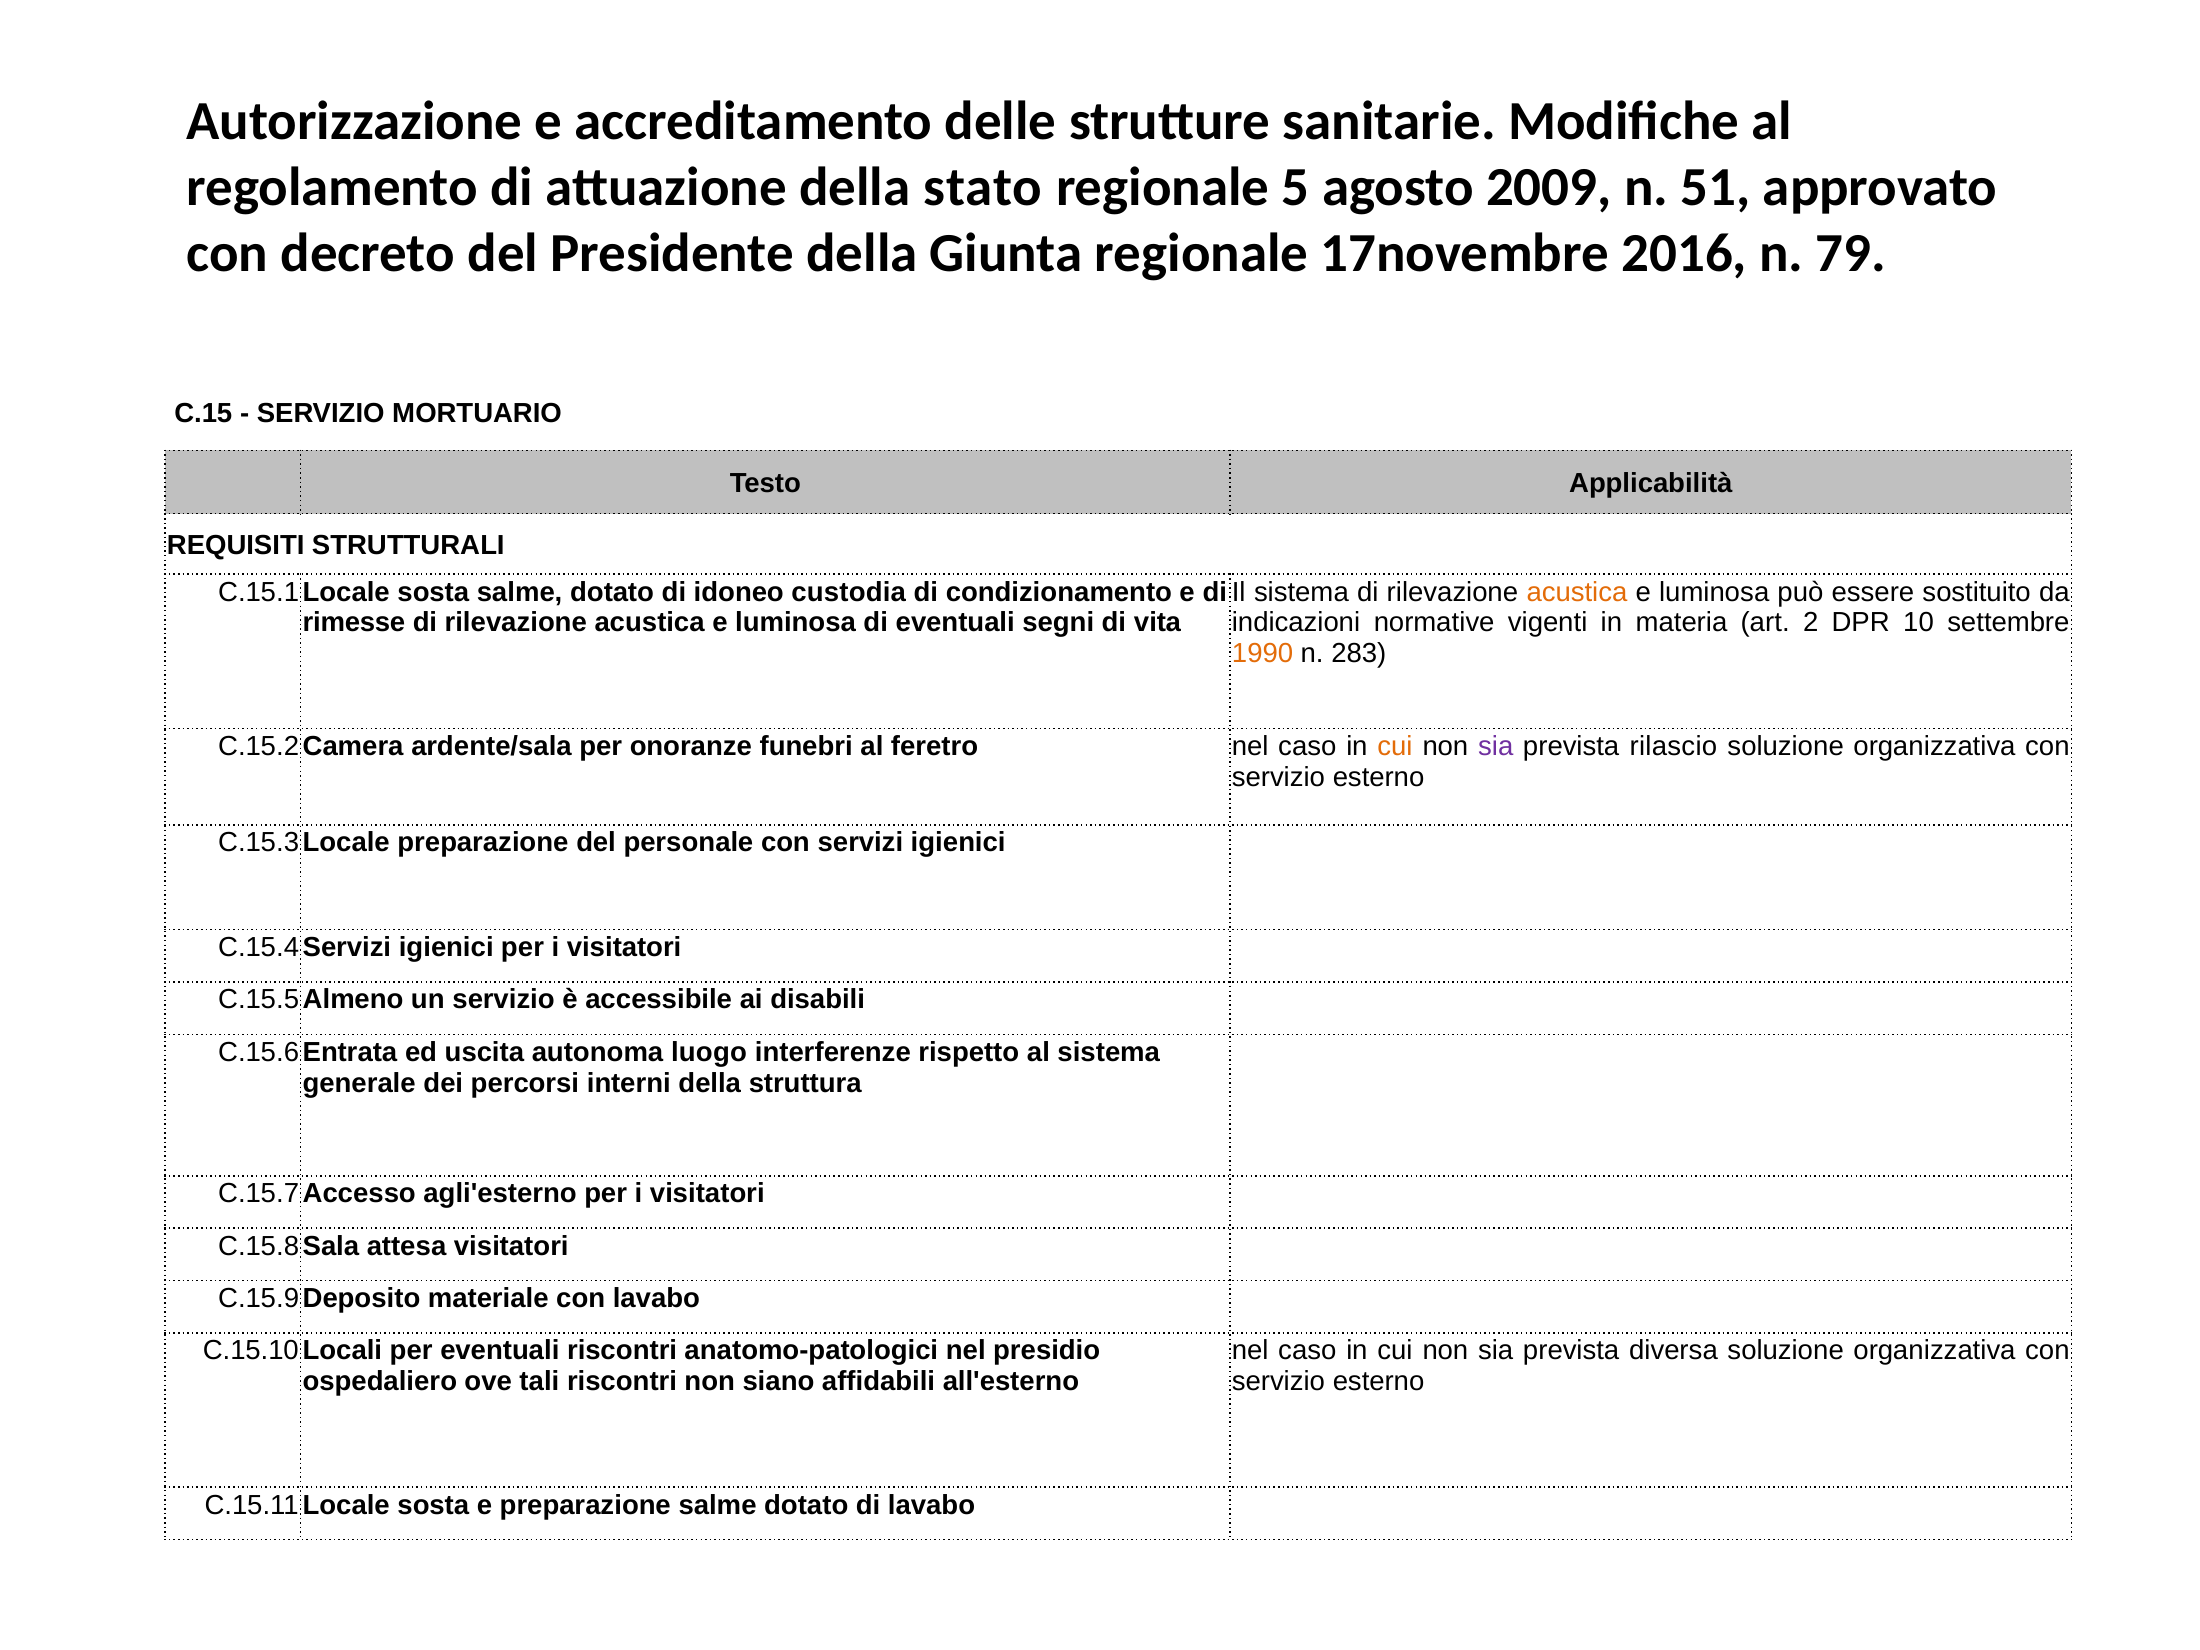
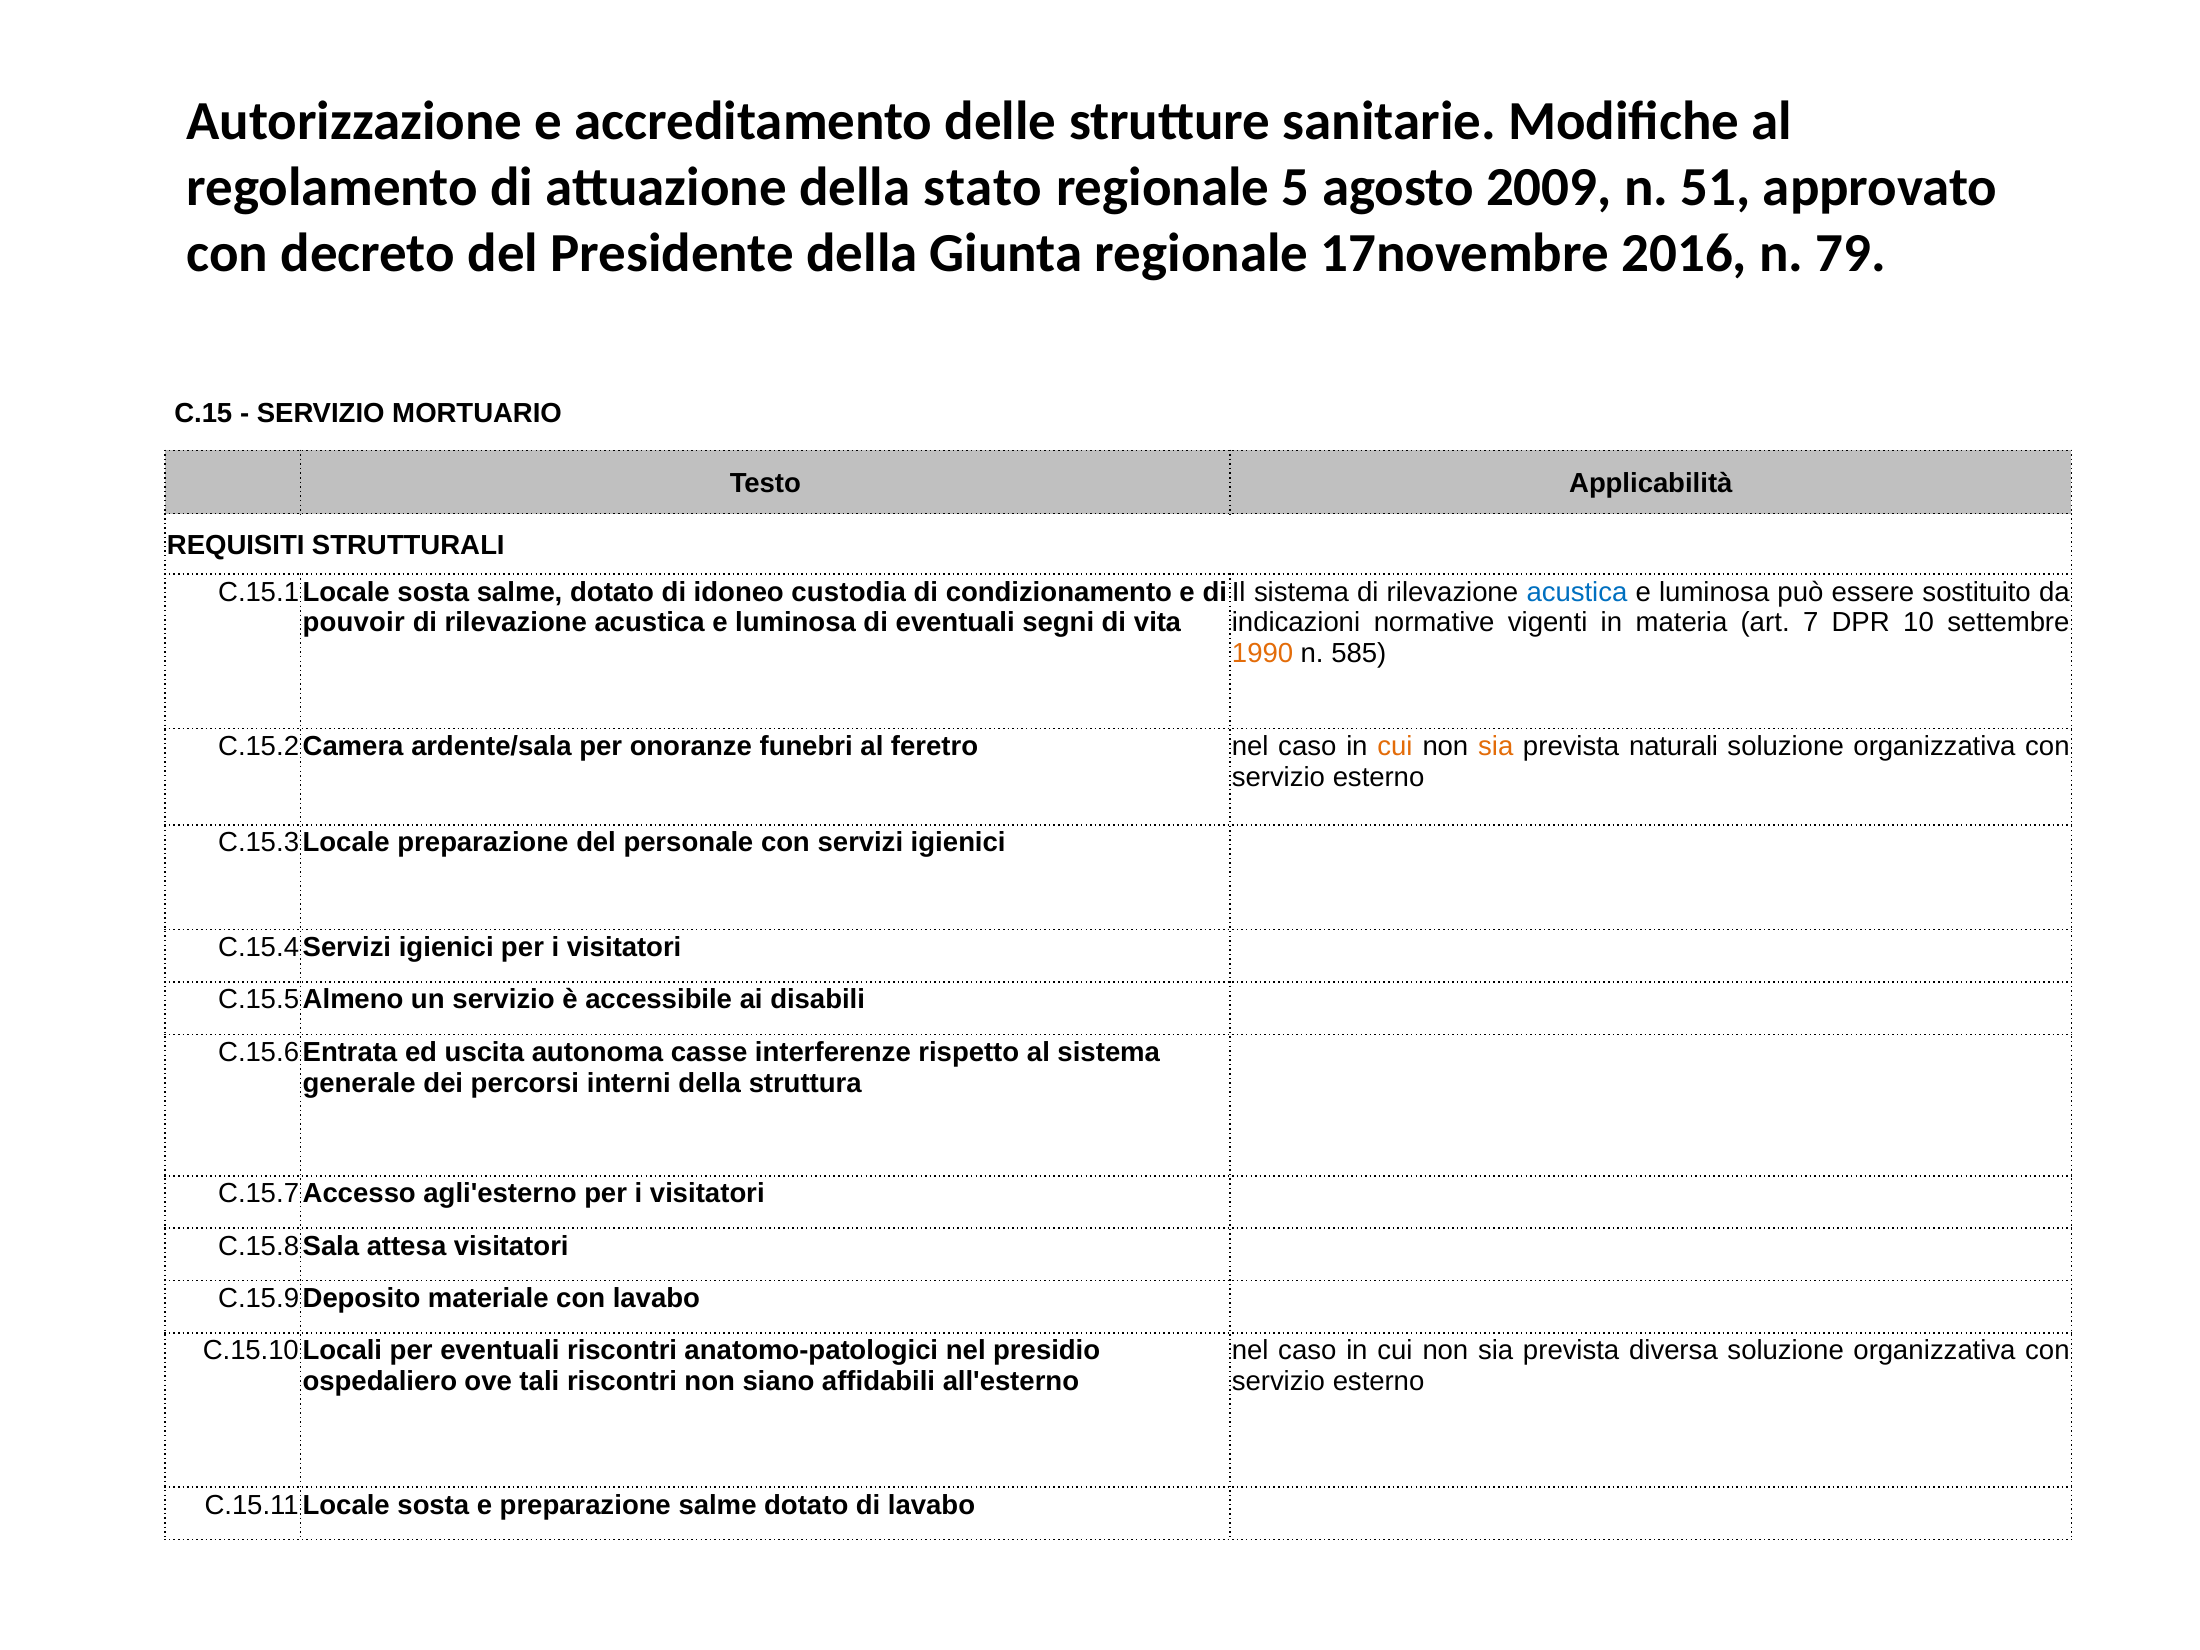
acustica colour: orange -> blue (1577, 592)
rimesse: rimesse -> pouvoir (354, 623)
2: 2 -> 7 (1811, 623)
283: 283 -> 585 (1359, 654)
sia colour: purple -> orange (1496, 746)
rilascio: rilascio -> naturali (1674, 746)
luogo: luogo -> casse (709, 1052)
